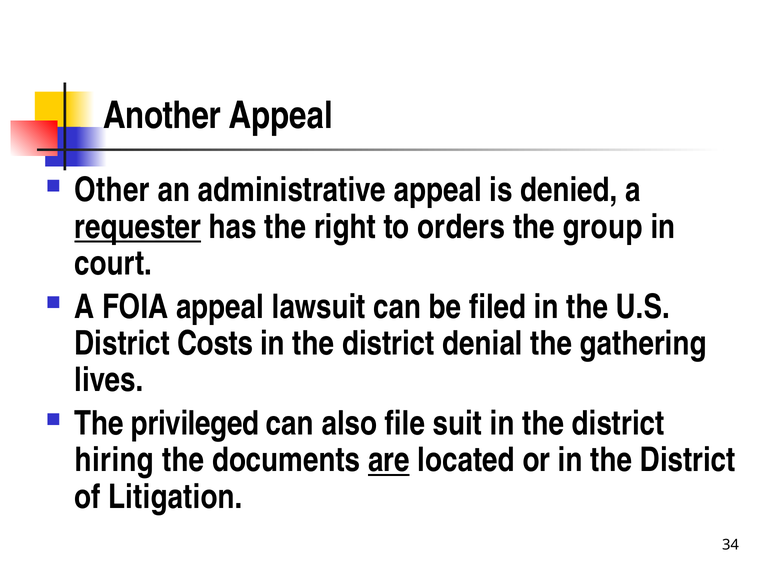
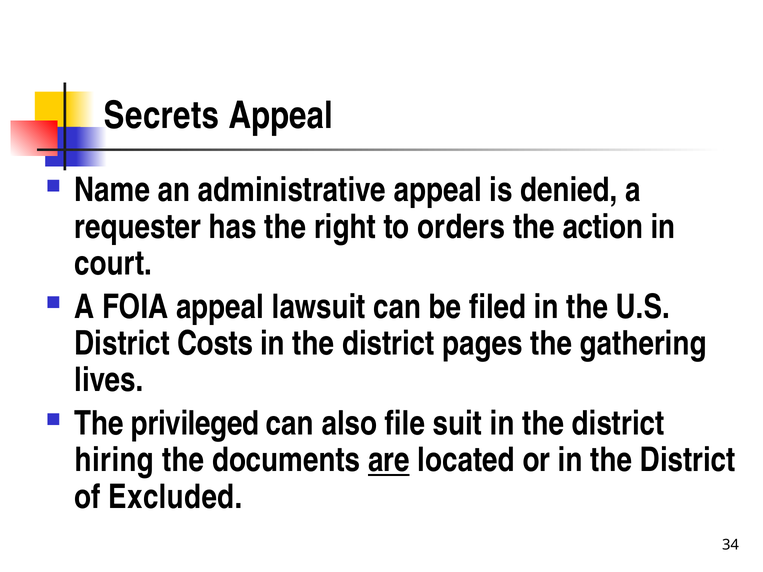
Another: Another -> Secrets (162, 116)
Other: Other -> Name (112, 190)
requester underline: present -> none (138, 227)
group: group -> action (603, 227)
denial: denial -> pages (483, 344)
Litigation: Litigation -> Excluded (175, 497)
